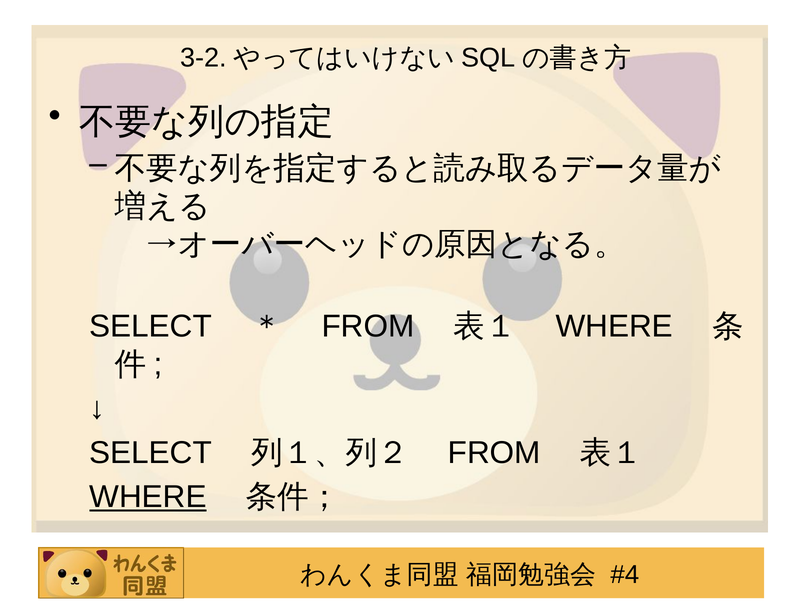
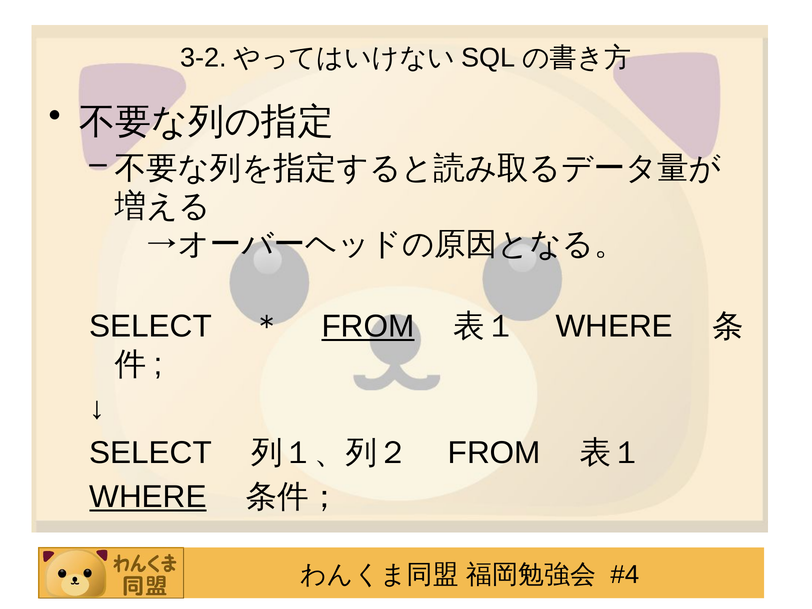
FROM underline: none -> present (368, 326)
